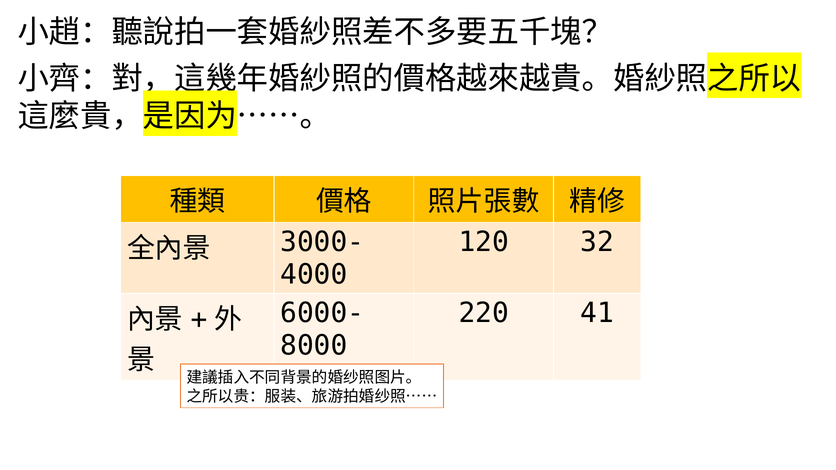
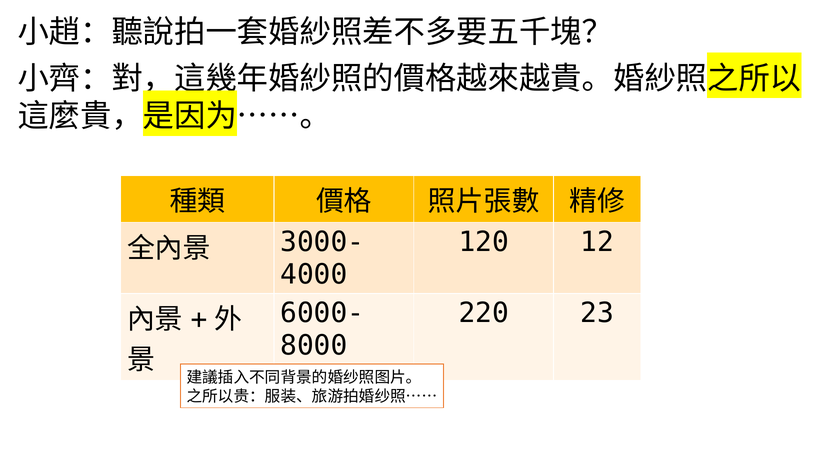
32: 32 -> 12 (597, 242)
41: 41 -> 23 (597, 313)
